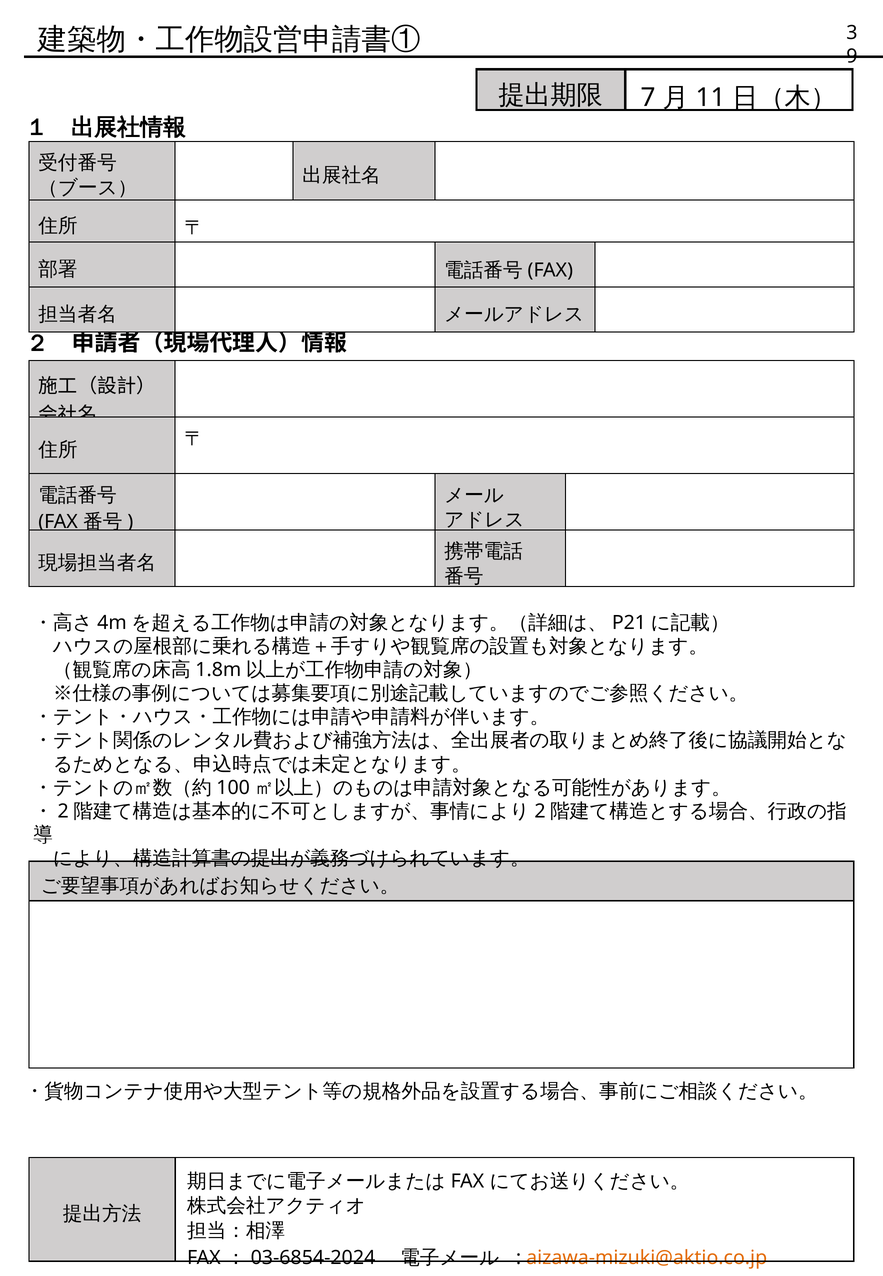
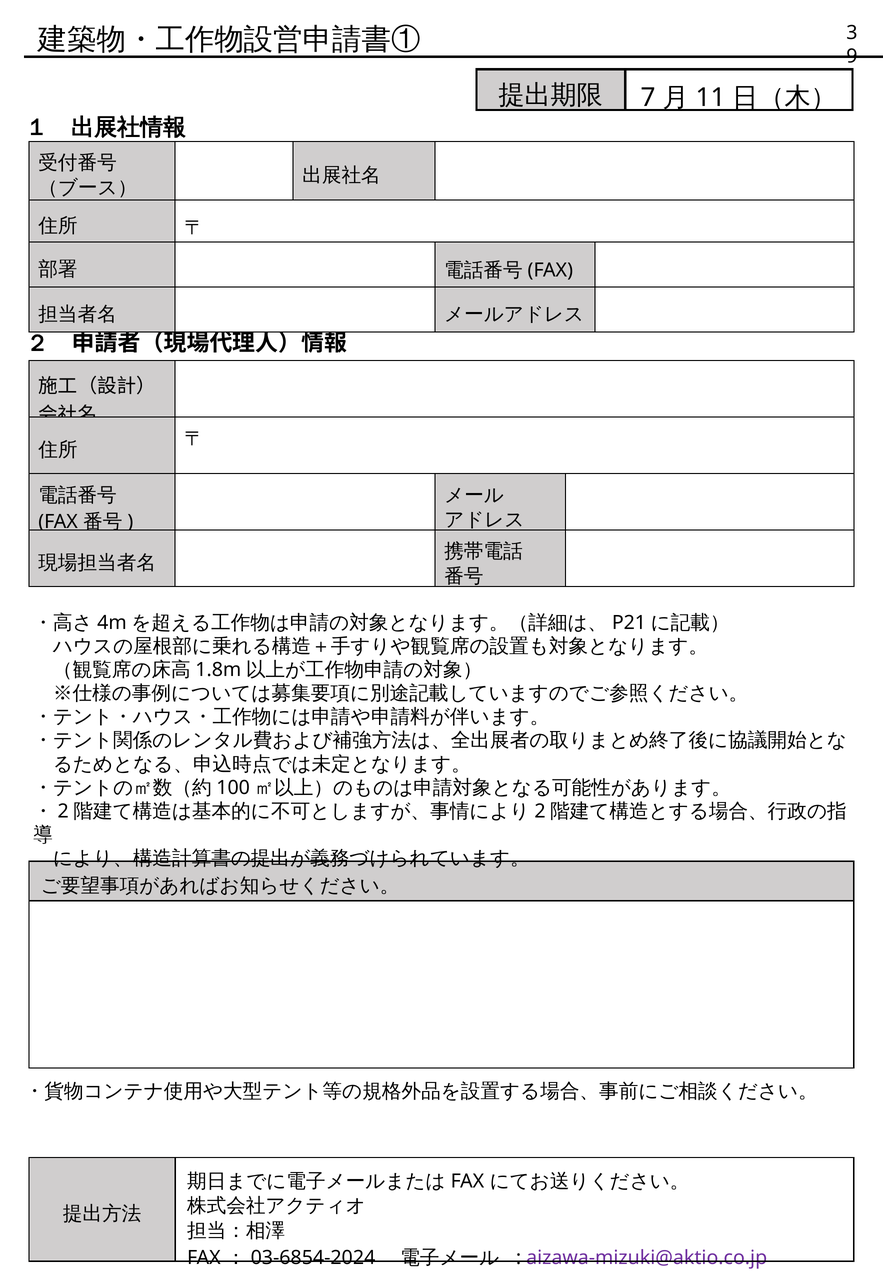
aizawa-mizuki@aktio.co.jp colour: orange -> purple (647, 1257)
